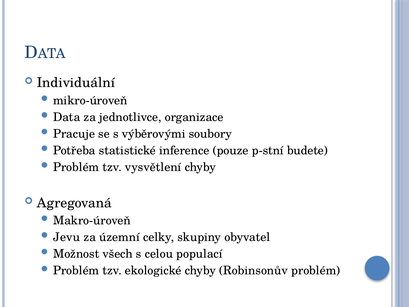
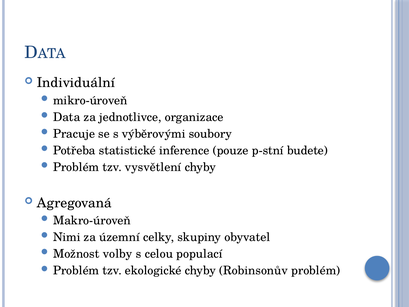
Jevu: Jevu -> Nimi (67, 237)
všech: všech -> volby (118, 254)
